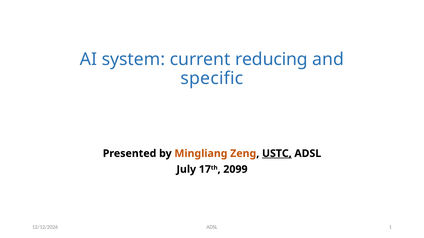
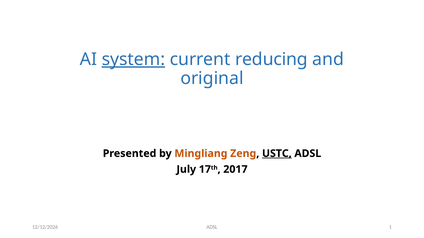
system underline: none -> present (133, 60)
specific: specific -> original (212, 79)
2099: 2099 -> 2017 (235, 170)
